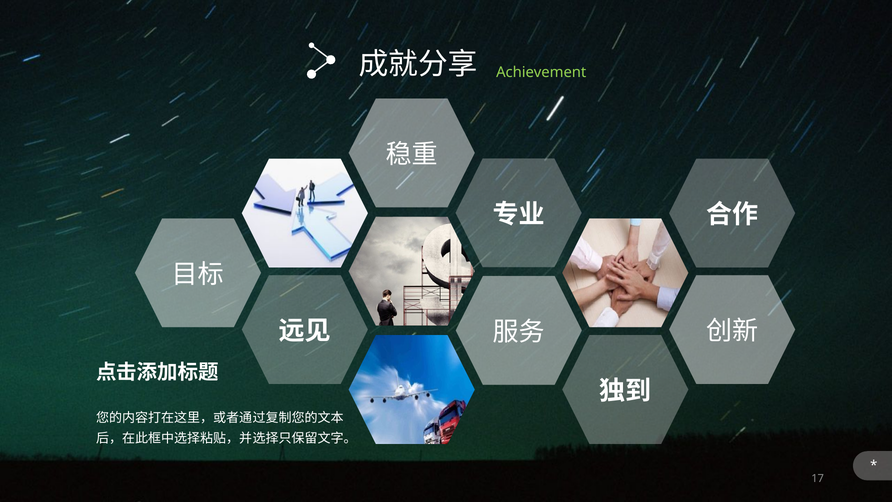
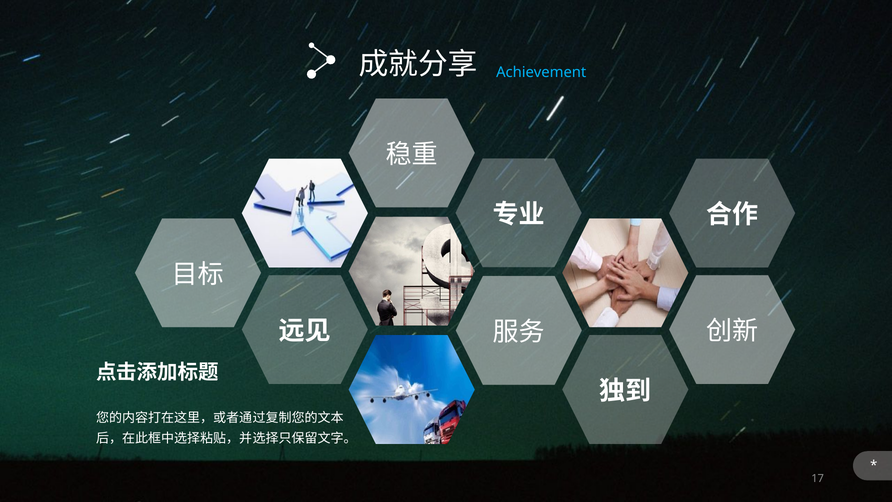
Achievement colour: light green -> light blue (541, 73)
